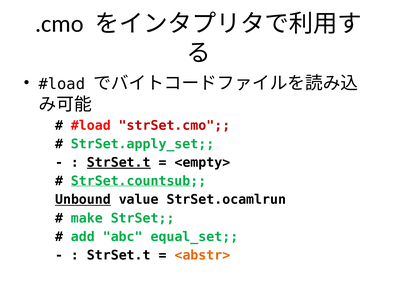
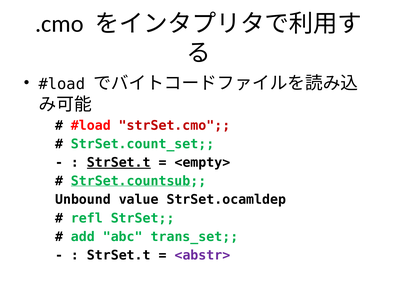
StrSet.apply_set: StrSet.apply_set -> StrSet.count_set (143, 144)
Unbound underline: present -> none (83, 199)
StrSet.ocamlrun: StrSet.ocamlrun -> StrSet.ocamldep (226, 199)
make: make -> refl (87, 218)
equal_set: equal_set -> trans_set (194, 236)
<abstr> colour: orange -> purple (202, 255)
